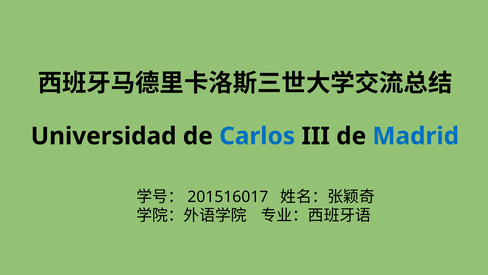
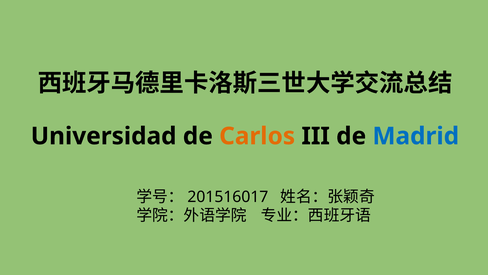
Carlos colour: blue -> orange (257, 136)
